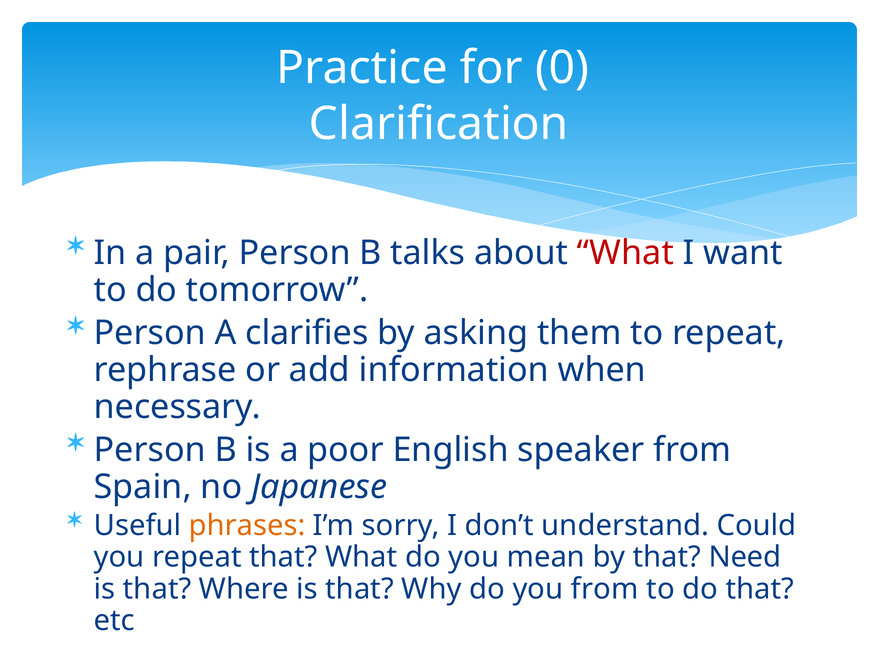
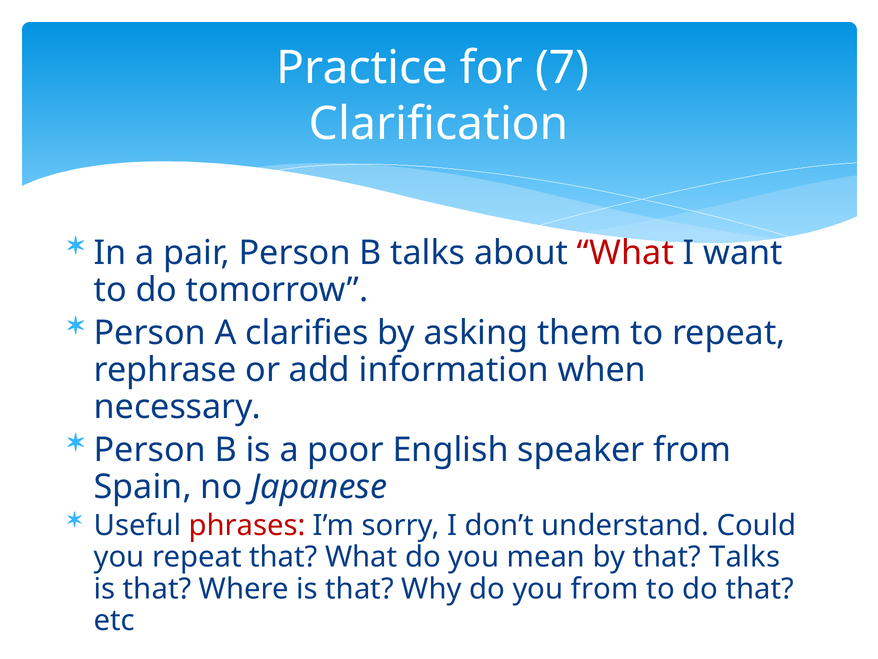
0: 0 -> 7 (562, 68)
phrases colour: orange -> red (247, 525)
that Need: Need -> Talks (745, 557)
